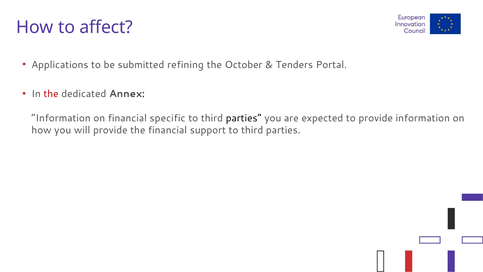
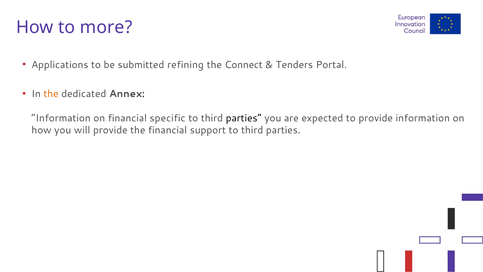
affect: affect -> more (106, 27)
October: October -> Connect (244, 65)
the colour: red -> orange (51, 94)
